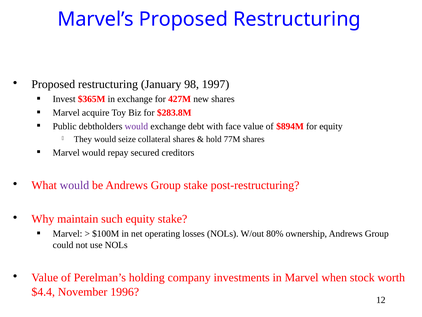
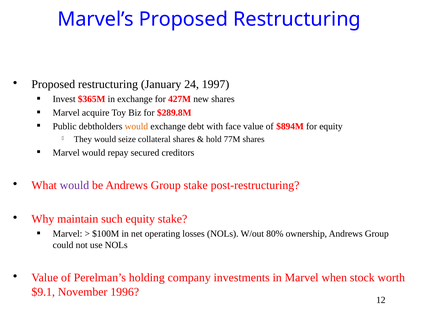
98: 98 -> 24 (192, 84)
$283.8M: $283.8M -> $289.8M (174, 113)
would colour: purple -> orange (136, 126)
$4.4: $4.4 -> $9.1 (43, 291)
